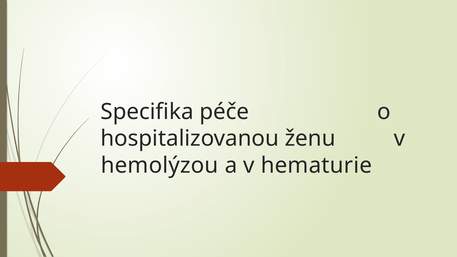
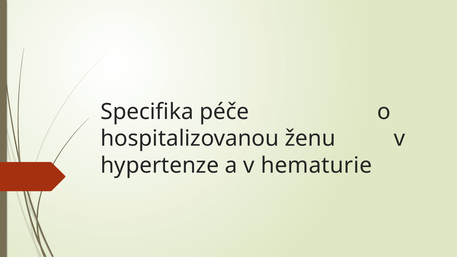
hemolýzou: hemolýzou -> hypertenze (160, 165)
